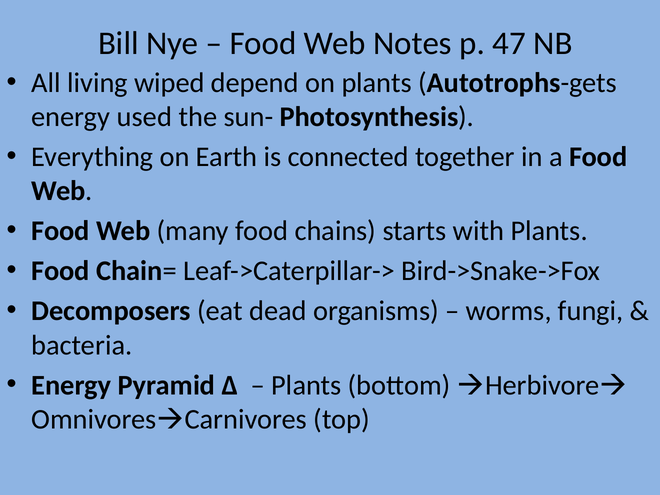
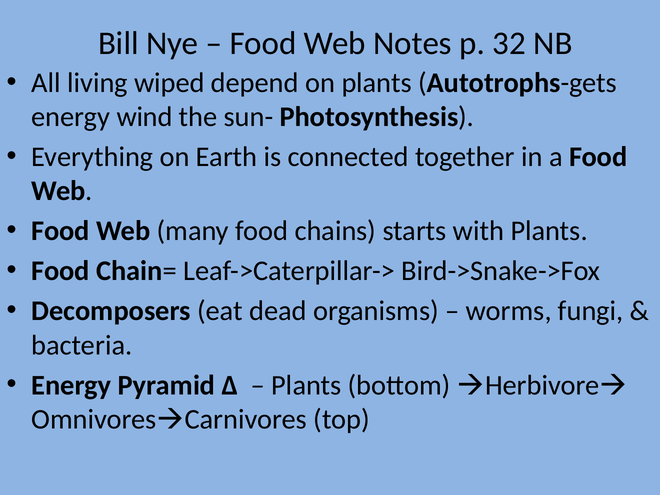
47: 47 -> 32 (509, 44)
used: used -> wind (145, 117)
